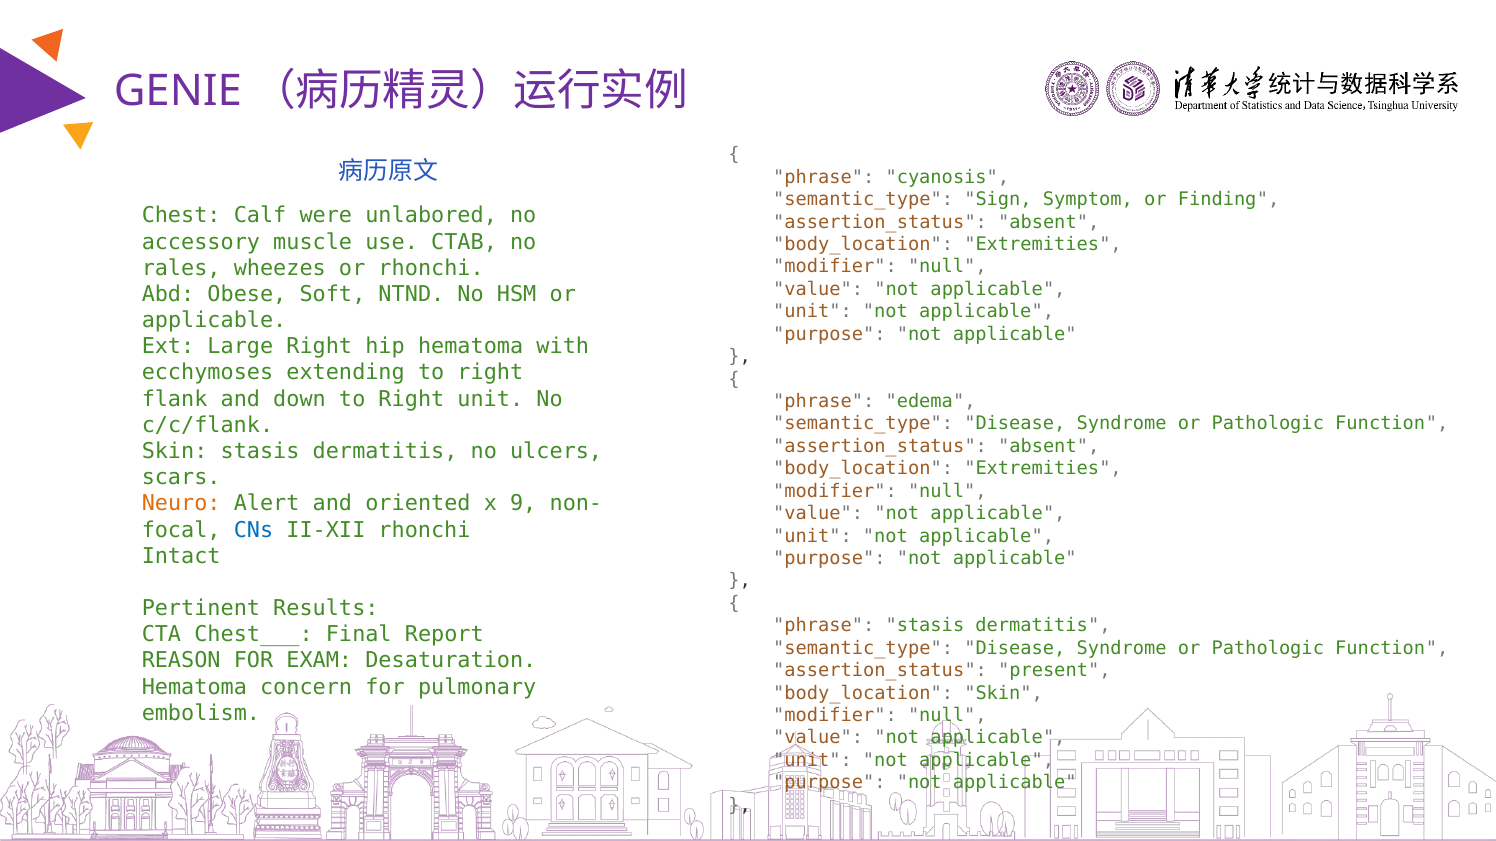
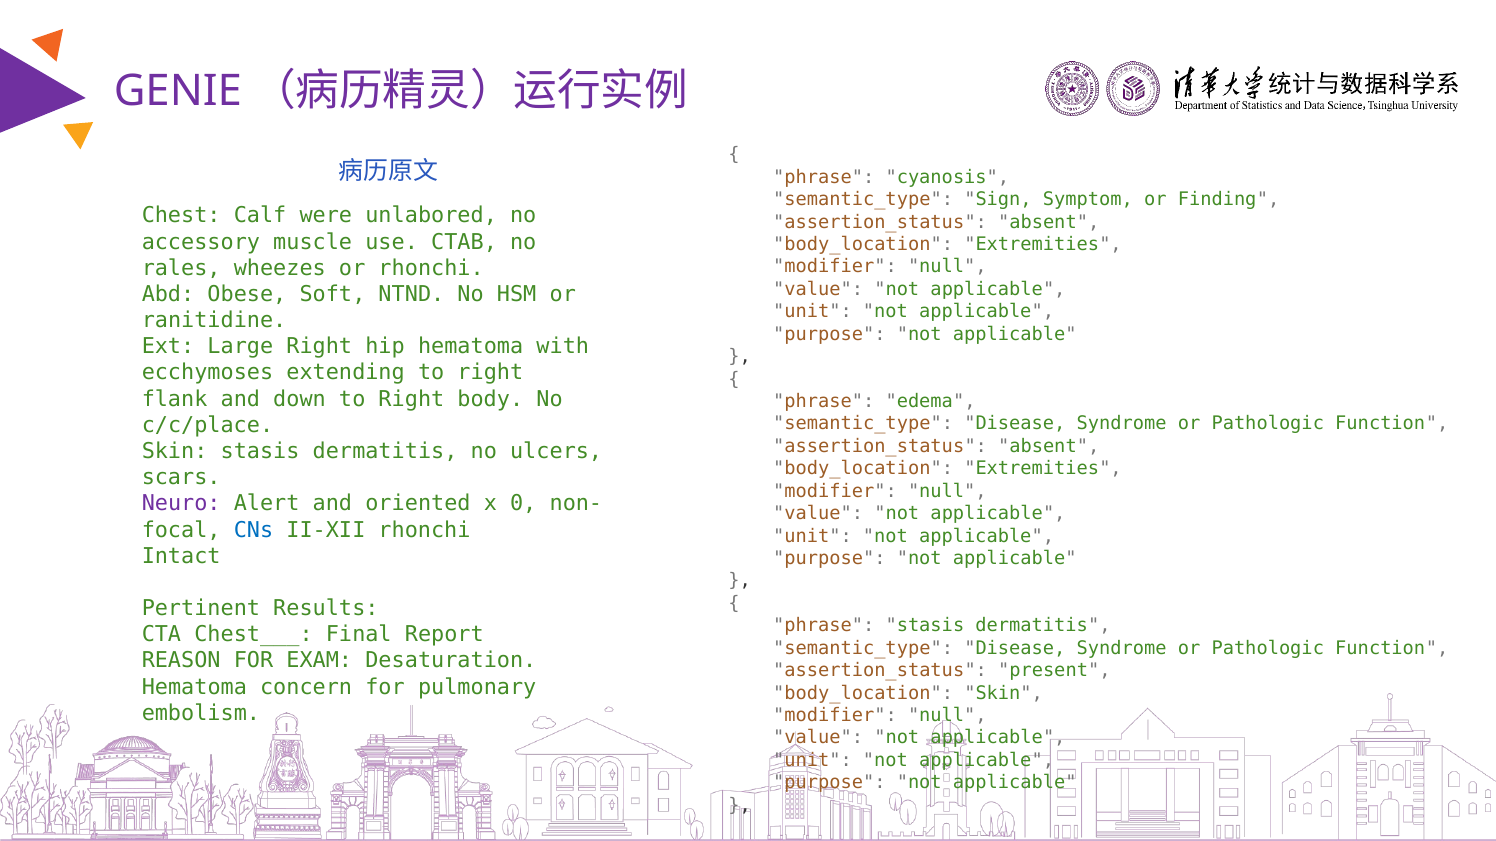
applicable: applicable -> ranitidine (214, 321)
Right unit: unit -> body (490, 399)
c/c/flank: c/c/flank -> c/c/place (207, 425)
Neuro colour: orange -> purple (181, 504)
9: 9 -> 0 (523, 504)
